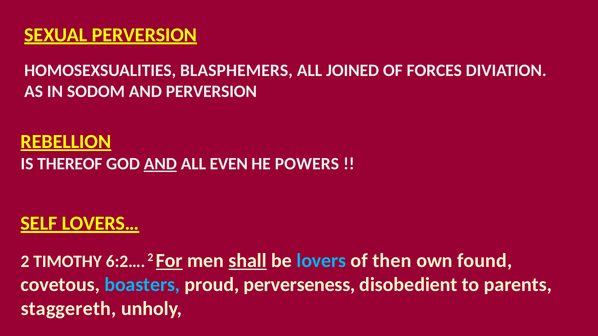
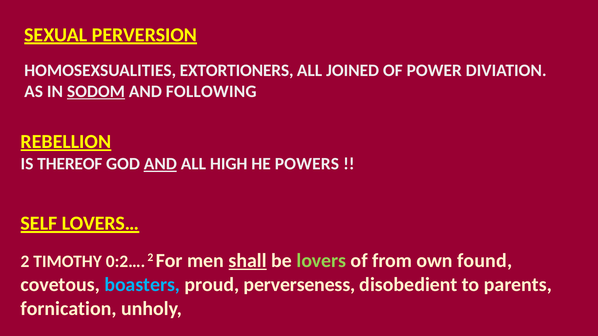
BLASPHEMERS: BLASPHEMERS -> EXTORTIONERS (237, 71)
FORCES: FORCES -> POWER (434, 71)
SODOM underline: none -> present (96, 92)
AND PERVERSION: PERVERSION -> FOLLOWING (211, 92)
EVEN: EVEN -> HIGH (229, 164)
6:2…: 6:2… -> 0:2… (126, 262)
For underline: present -> none (169, 261)
lovers colour: light blue -> light green (321, 261)
then: then -> from (392, 261)
staggereth: staggereth -> fornication (69, 309)
